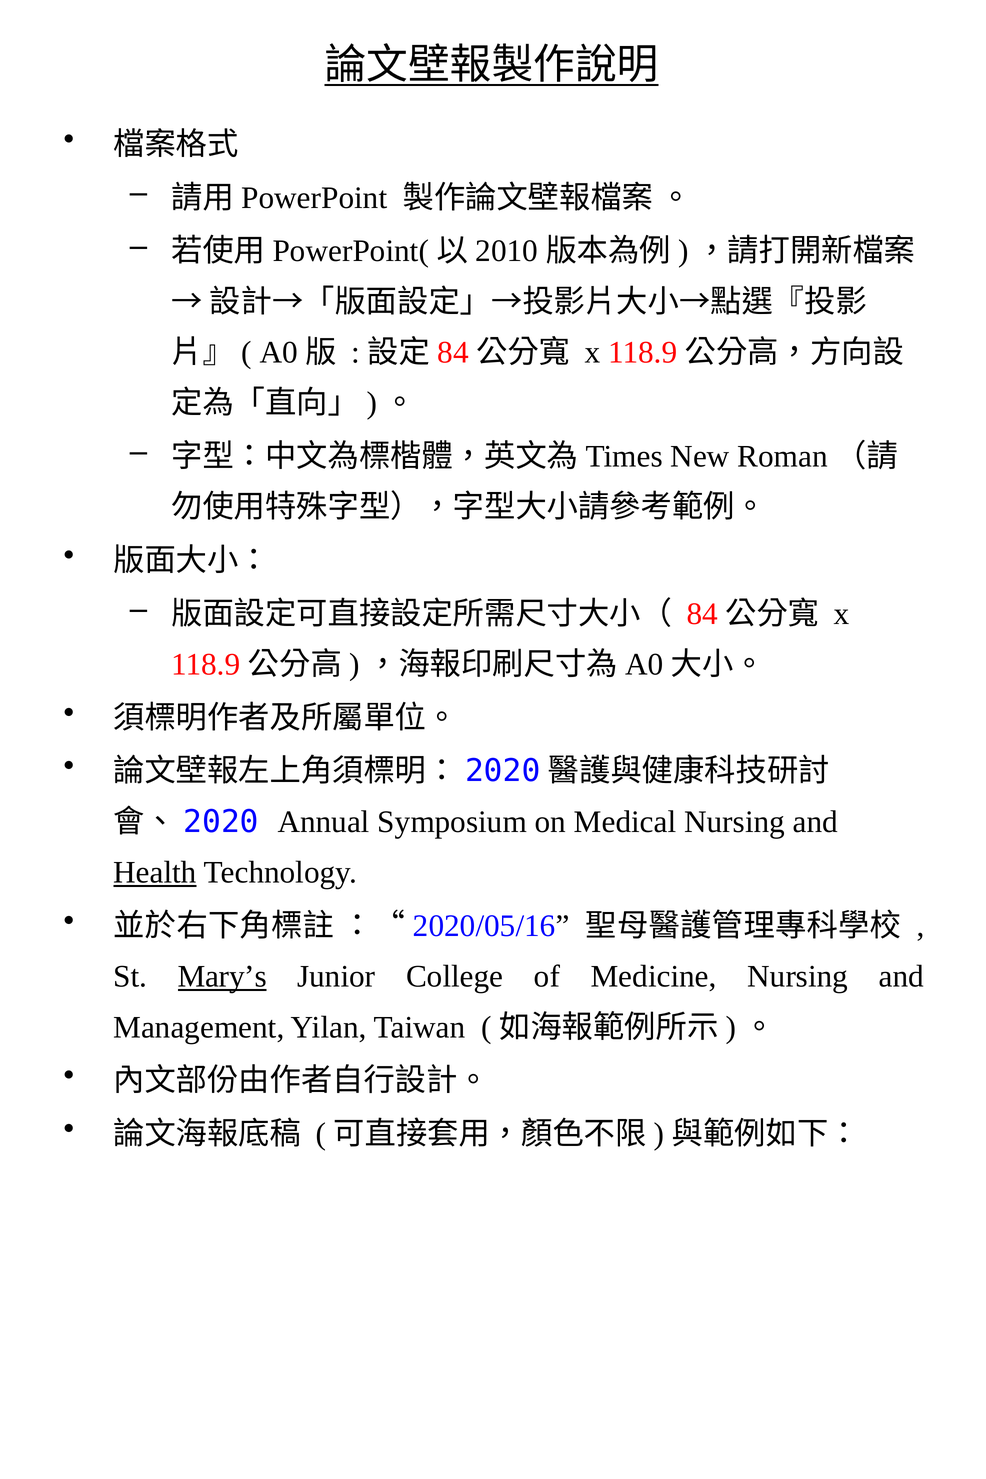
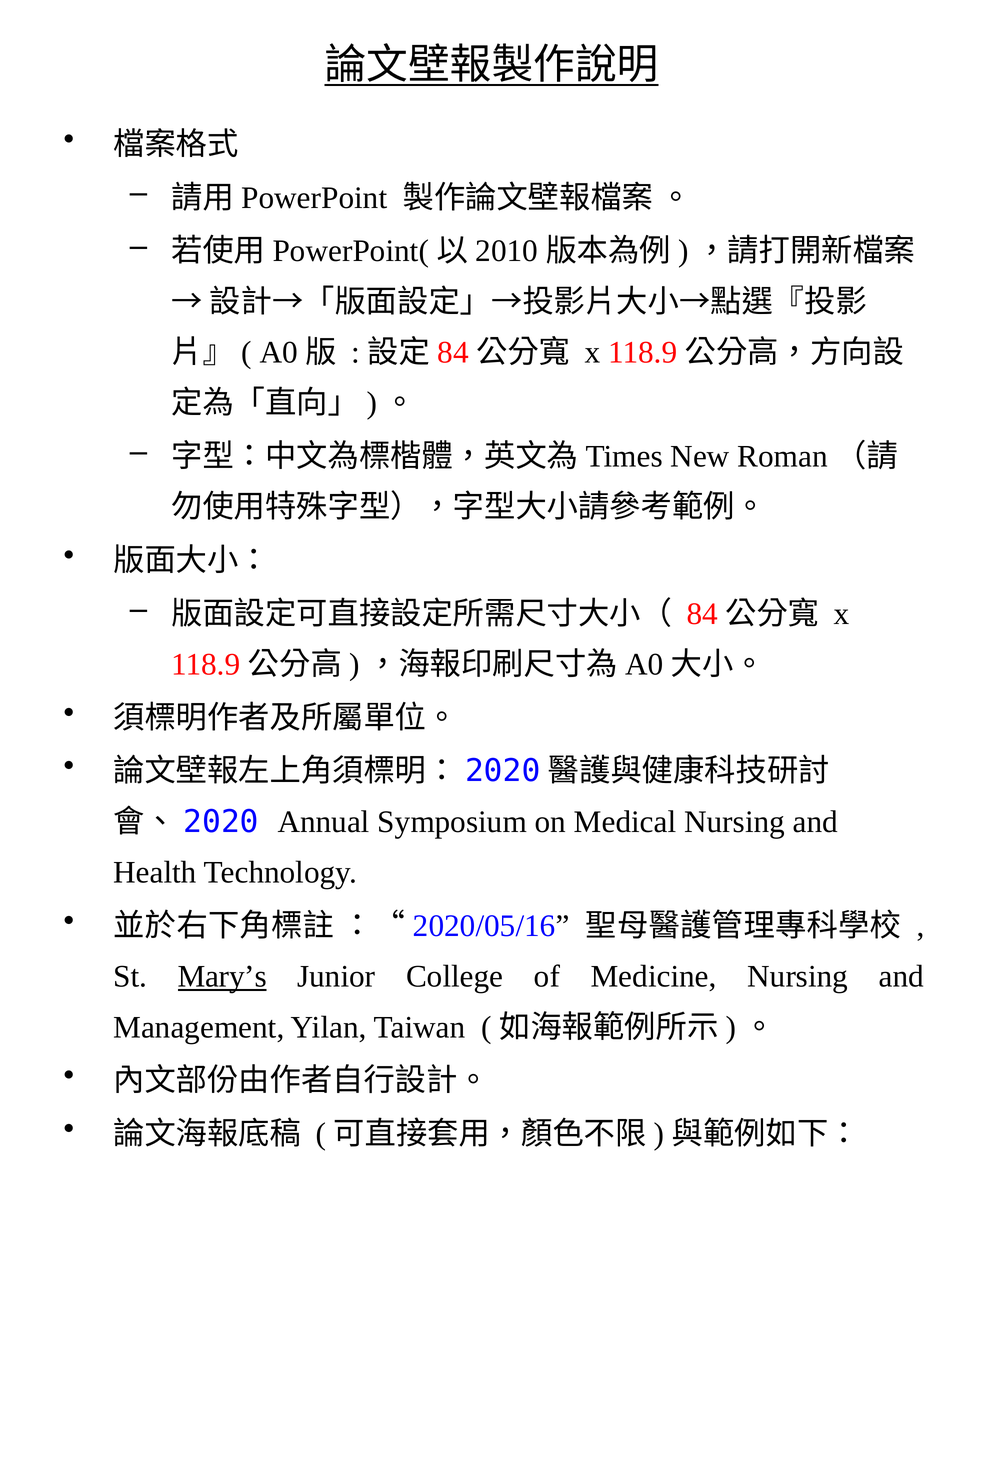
Health underline: present -> none (155, 872)
